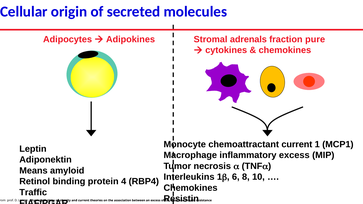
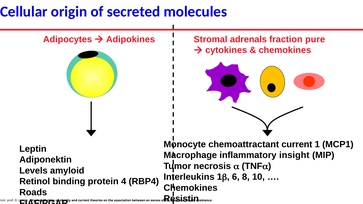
inflammatory excess: excess -> insight (294, 155)
Means: Means -> Levels (33, 171)
Traffic: Traffic -> Roads (33, 193)
